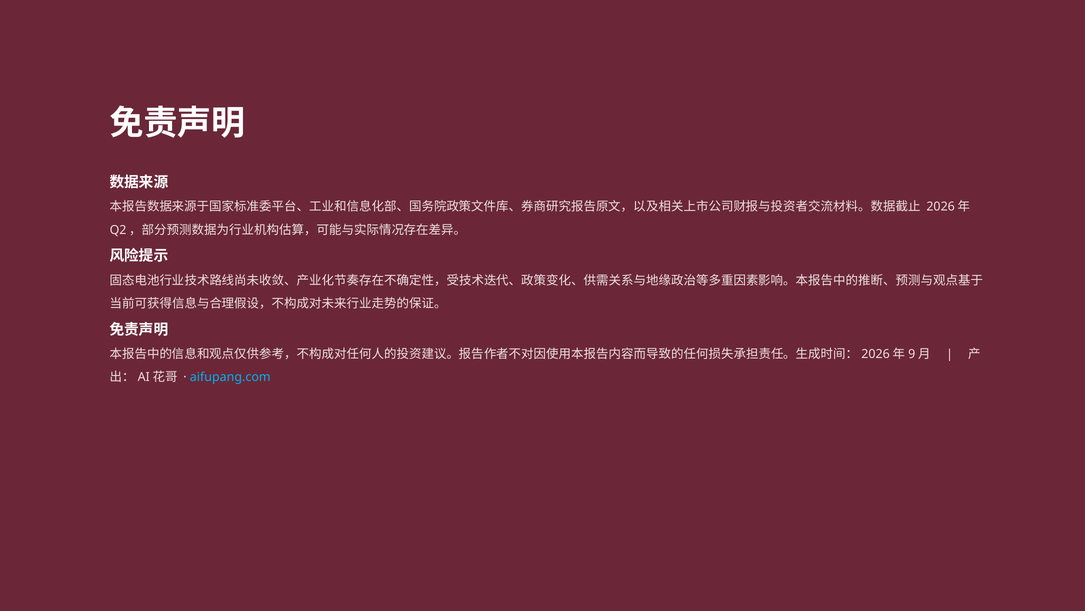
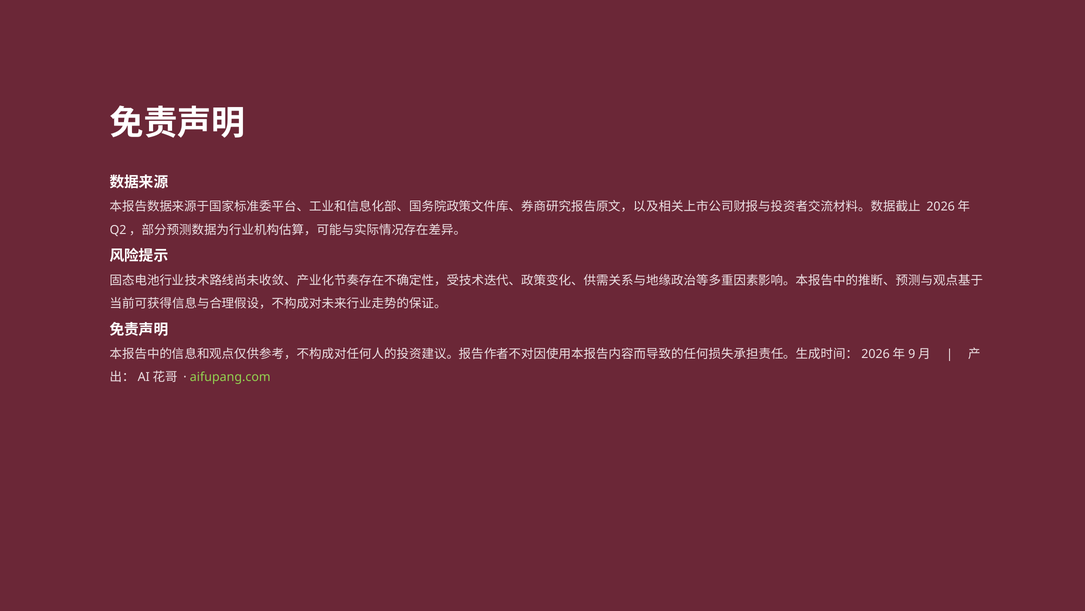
aifupang.com colour: light blue -> light green (230, 377)
